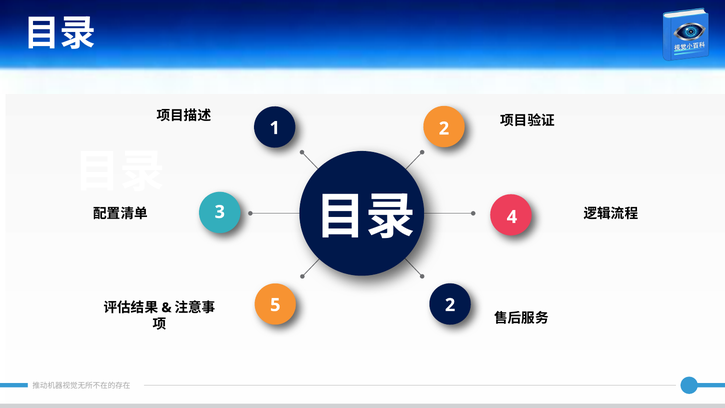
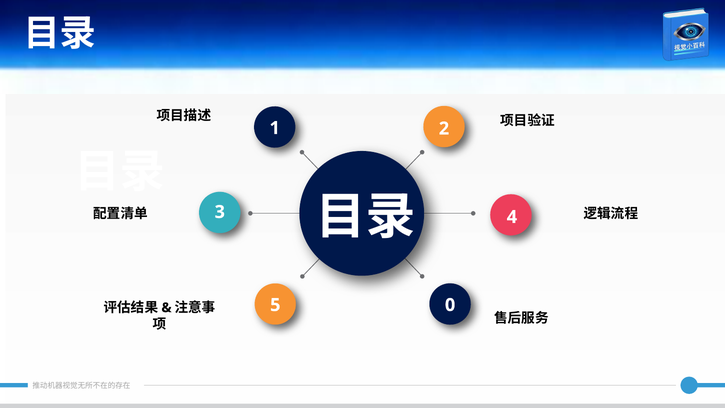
5 2: 2 -> 0 (450, 305)
